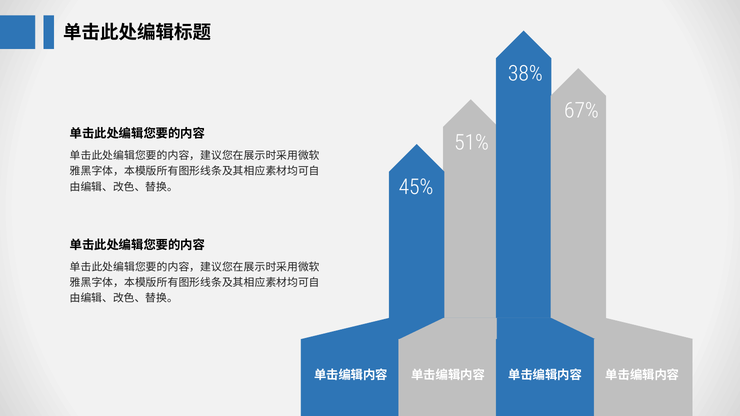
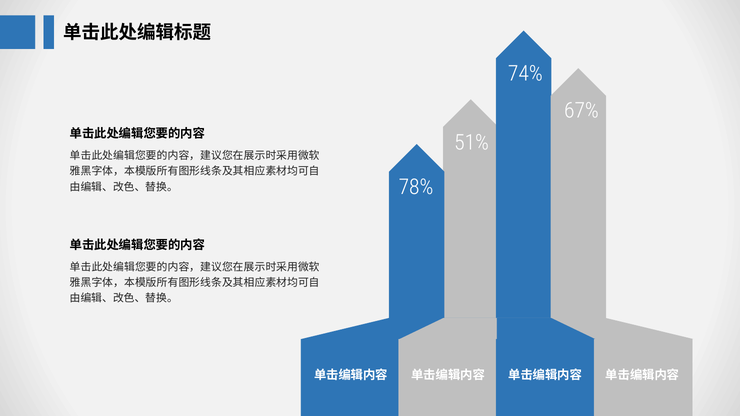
38%: 38% -> 74% (525, 74)
45%: 45% -> 78% (416, 187)
